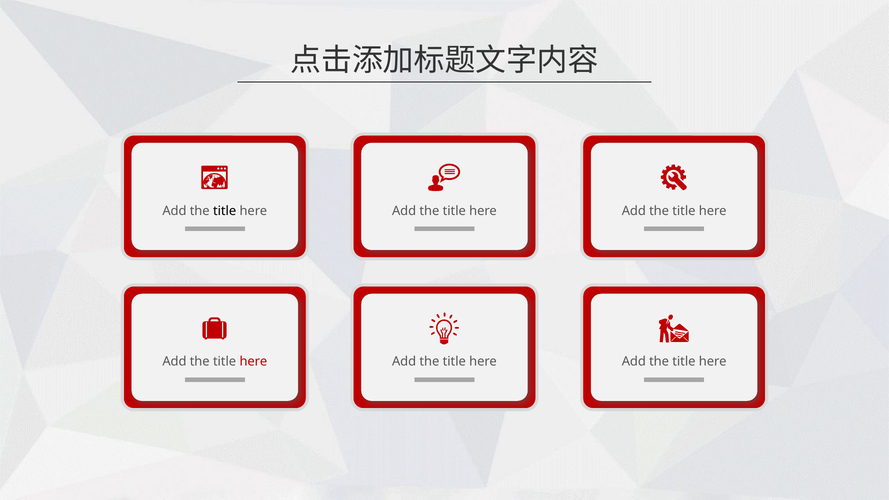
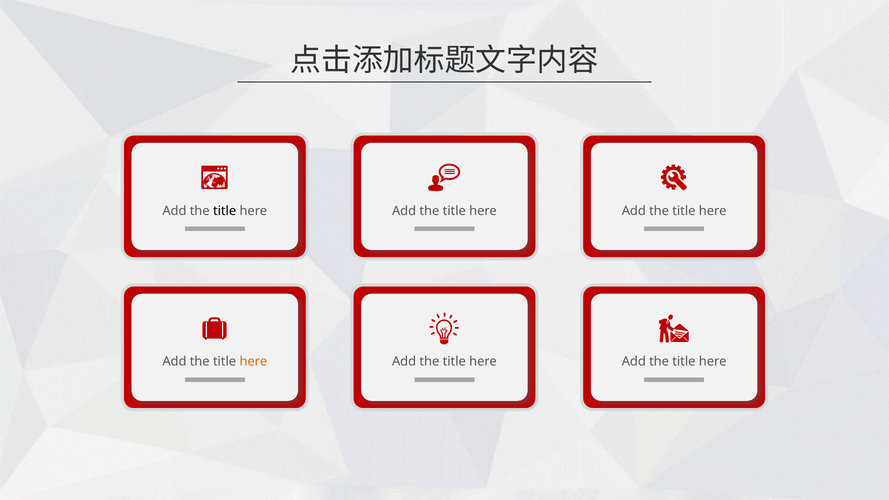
here colour: red -> orange (253, 362)
